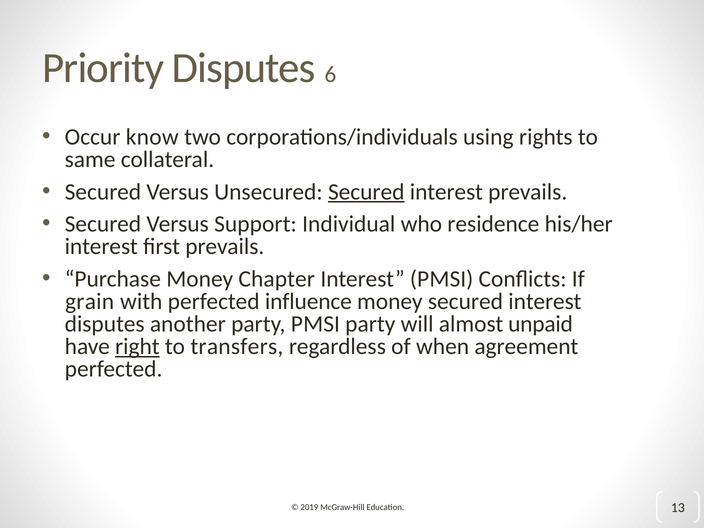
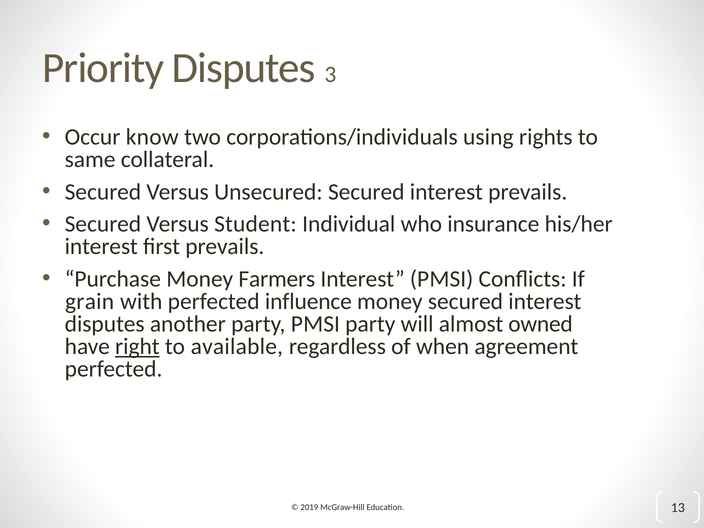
6: 6 -> 3 (330, 75)
Secured underline: present -> none (366, 192)
Support: Support -> Student (255, 224)
residence: residence -> insurance (493, 224)
Chapter: Chapter -> Farmers (277, 279)
unpaid: unpaid -> owned (541, 324)
transfers: transfers -> available (237, 347)
